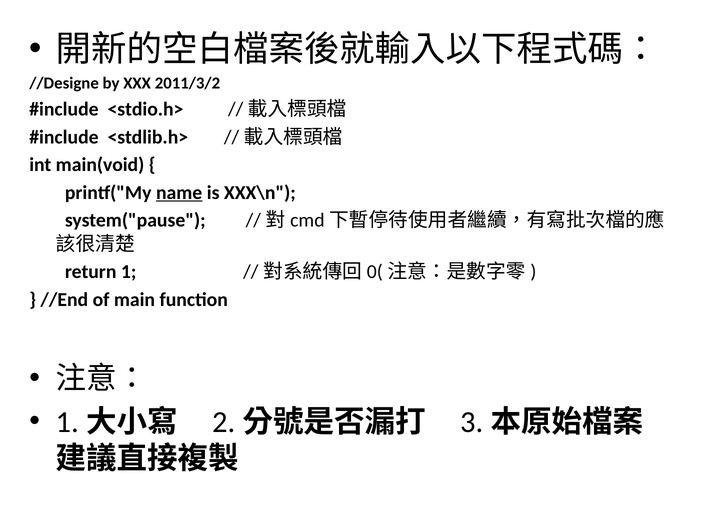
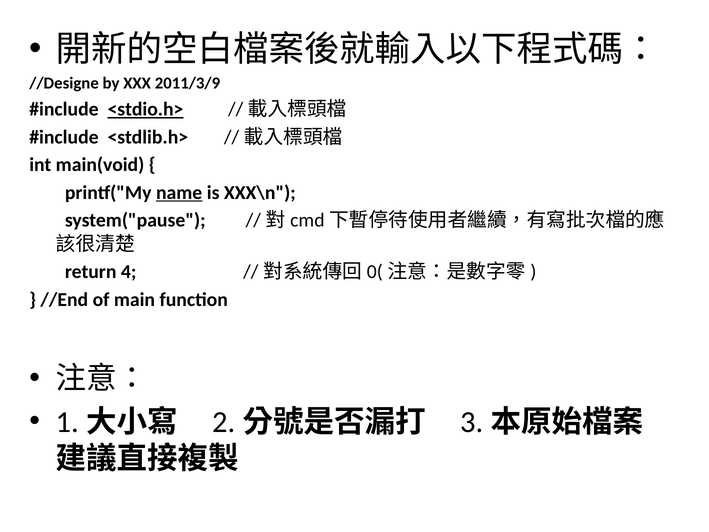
2011/3/2: 2011/3/2 -> 2011/3/9 (187, 83)
<stdio.h> underline: none -> present (145, 109)
1: 1 -> 4 (129, 272)
